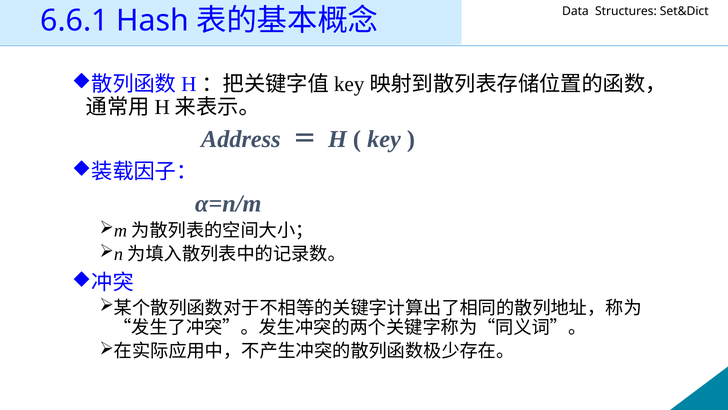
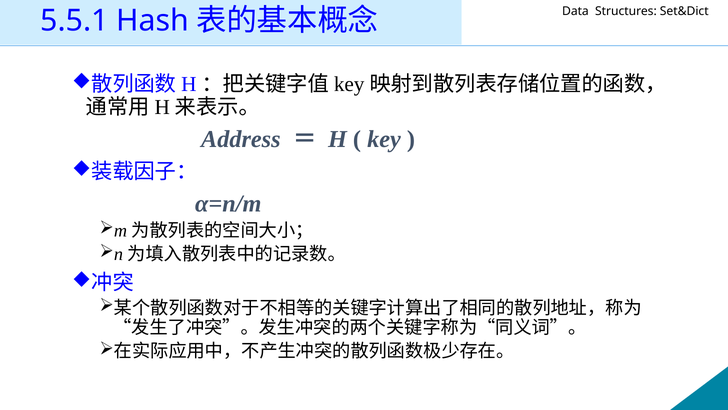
6.6.1: 6.6.1 -> 5.5.1 (74, 21)
